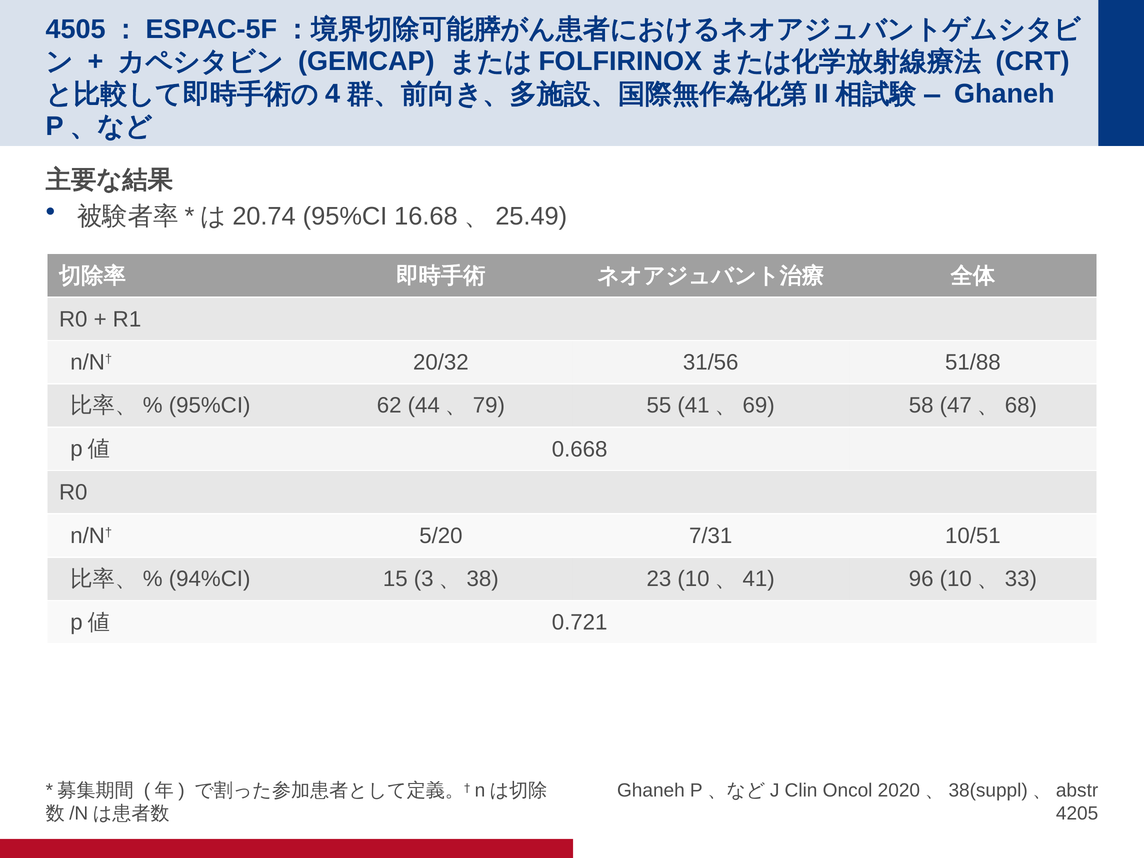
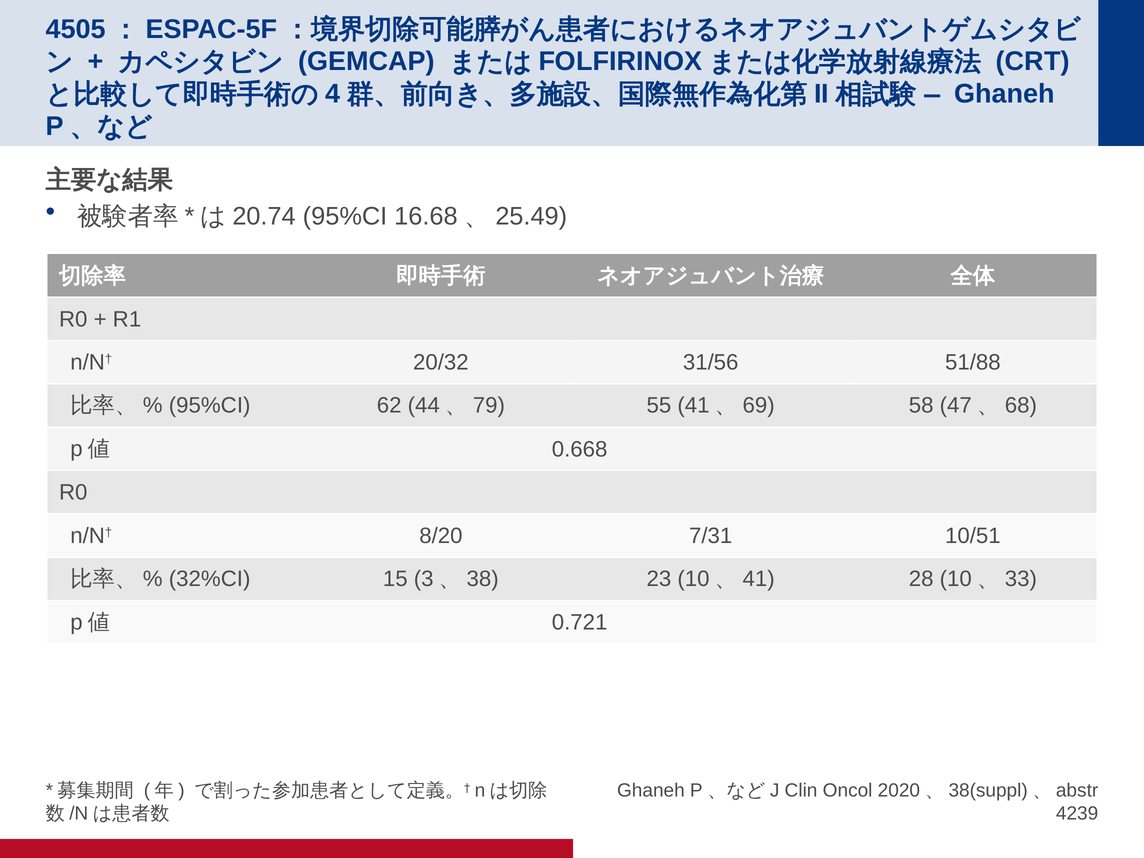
5/20: 5/20 -> 8/20 (441, 536)
94%CI: 94%CI -> 32%CI (210, 579)
96: 96 -> 28 (921, 579)
4205: 4205 -> 4239 (1077, 813)
